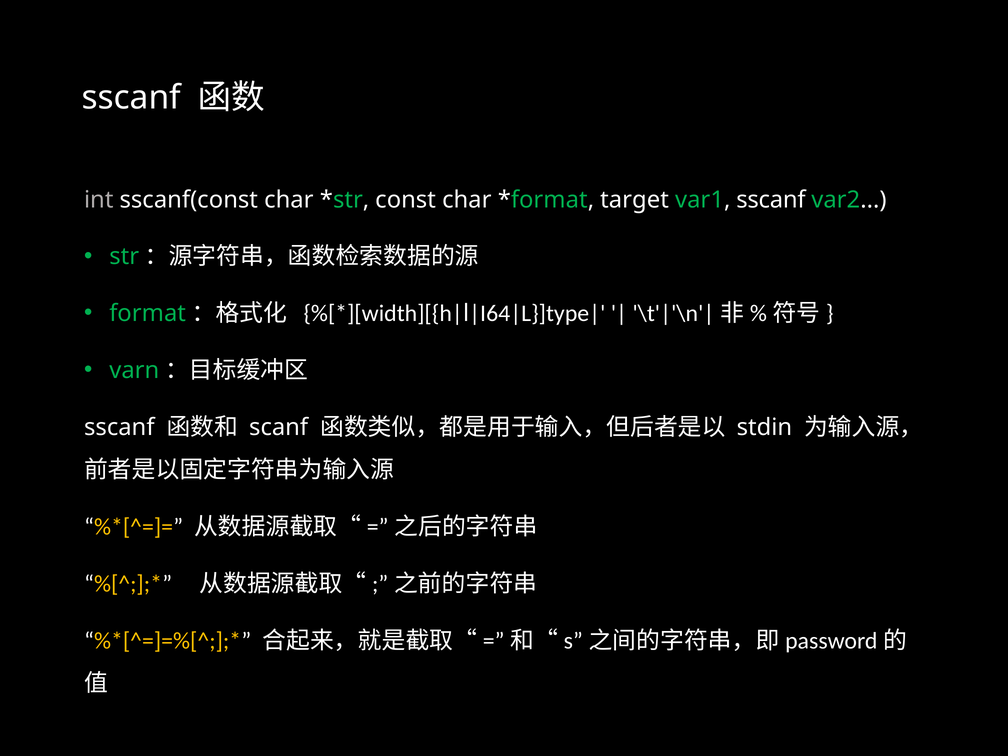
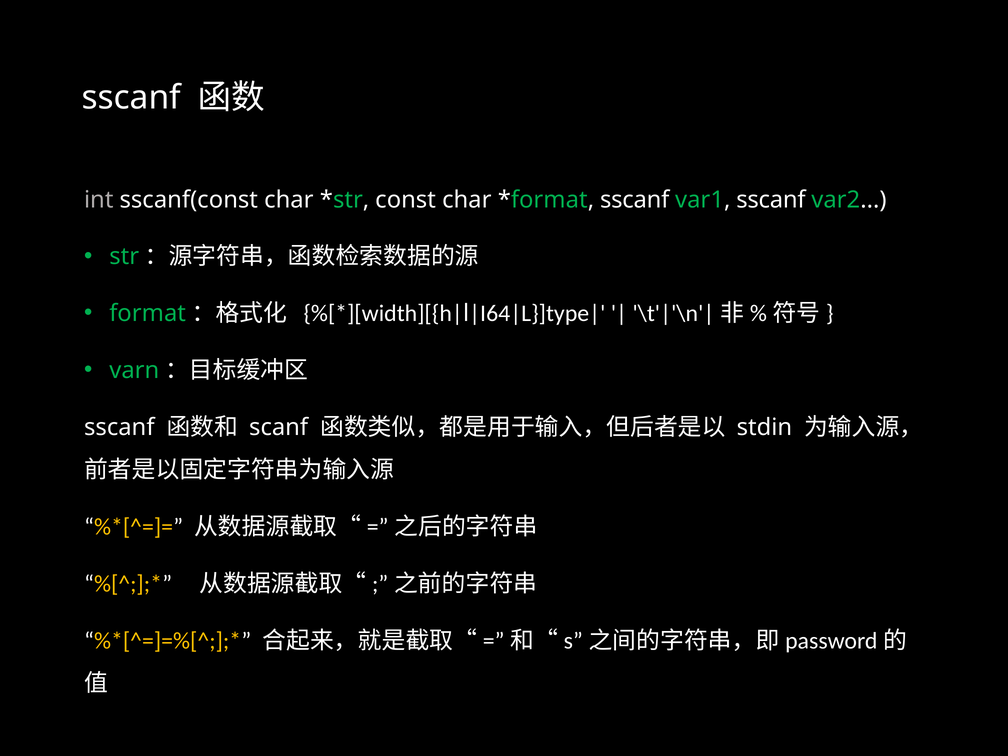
target: target -> sscanf (635, 200)
